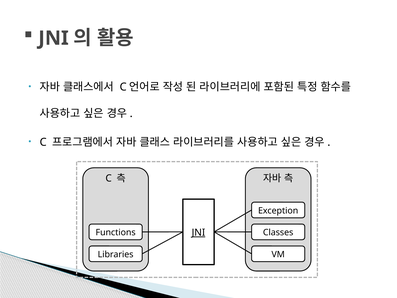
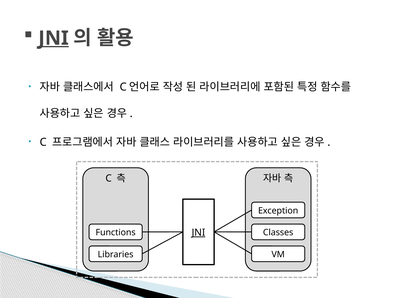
JNI underline: none -> present (54, 38)
